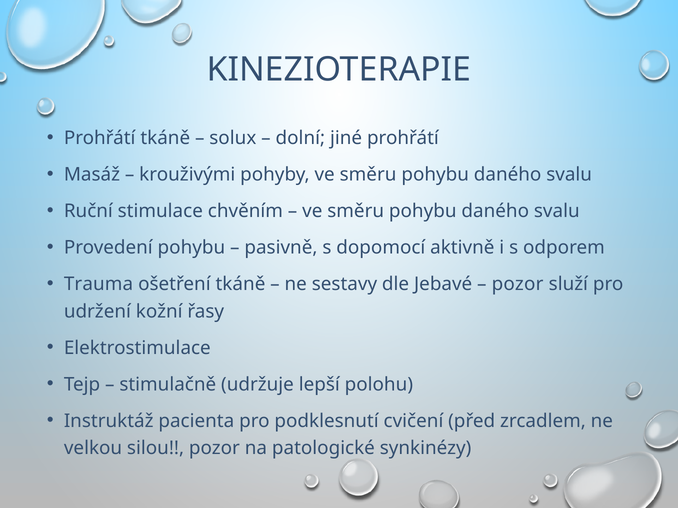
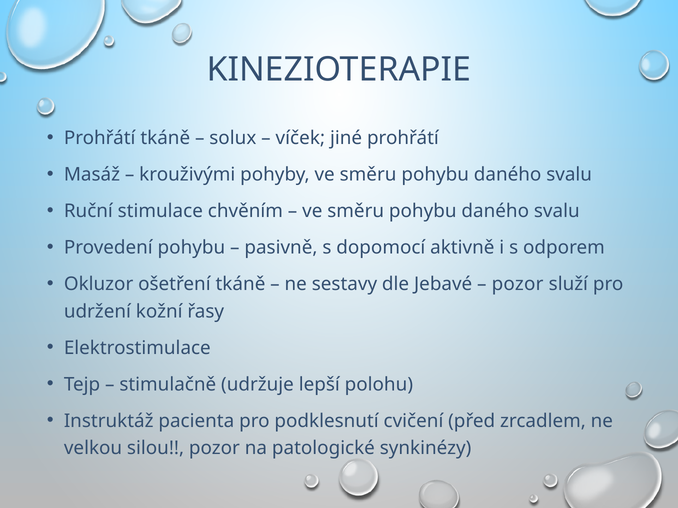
dolní: dolní -> víček (300, 138)
Trauma: Trauma -> Okluzor (99, 284)
